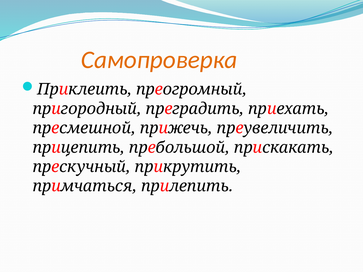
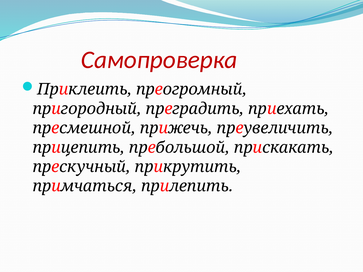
Самопроверка colour: orange -> red (159, 60)
